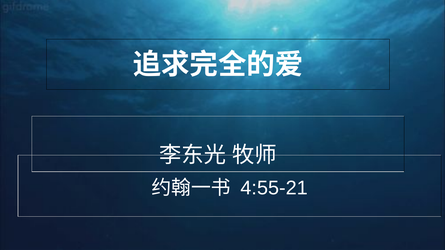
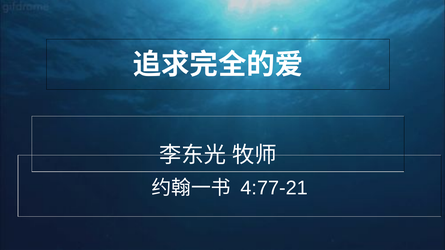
4:55-21: 4:55-21 -> 4:77-21 (274, 188)
